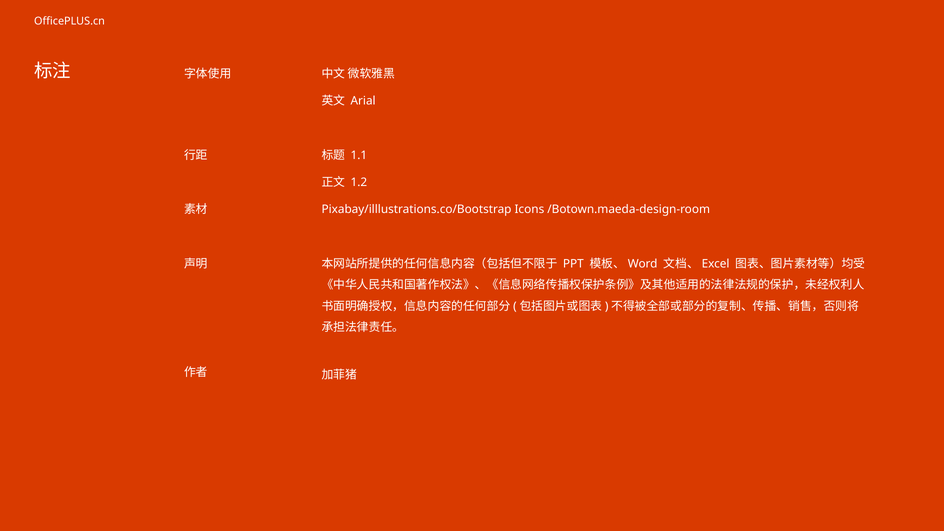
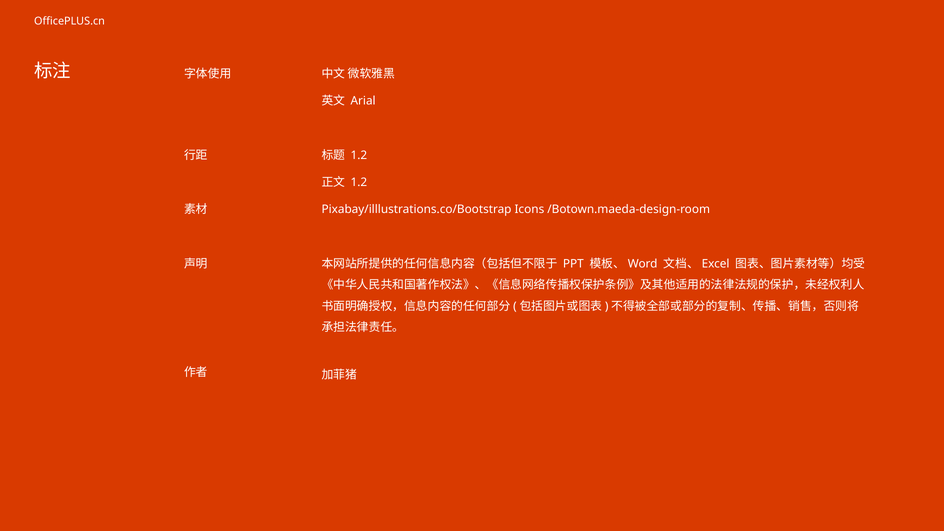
1.1: 1.1 -> 1.2 (359, 155)
